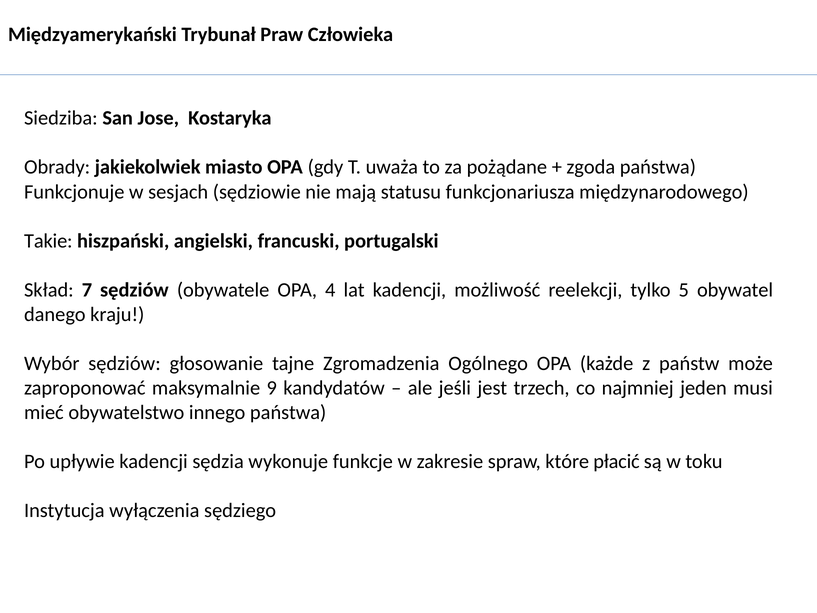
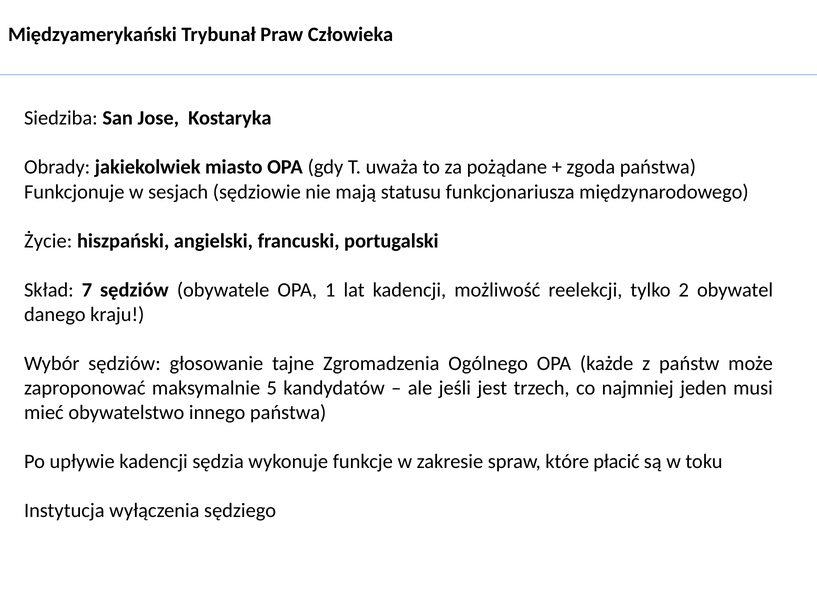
Takie: Takie -> Życie (48, 241)
4: 4 -> 1 (330, 290)
5: 5 -> 2 (684, 290)
9: 9 -> 5 (272, 388)
